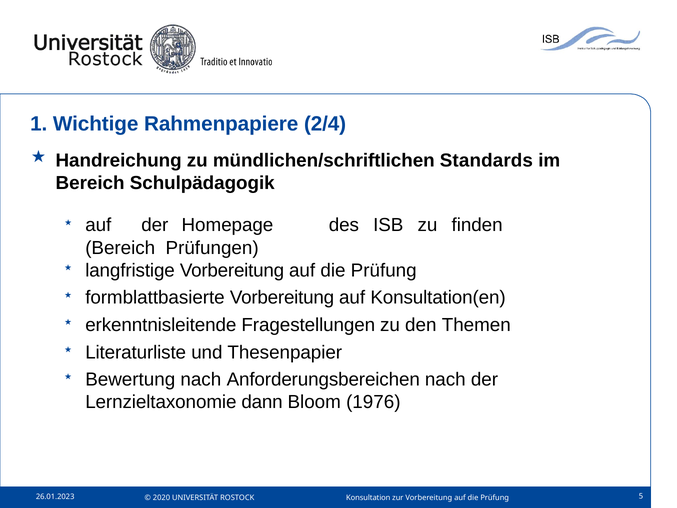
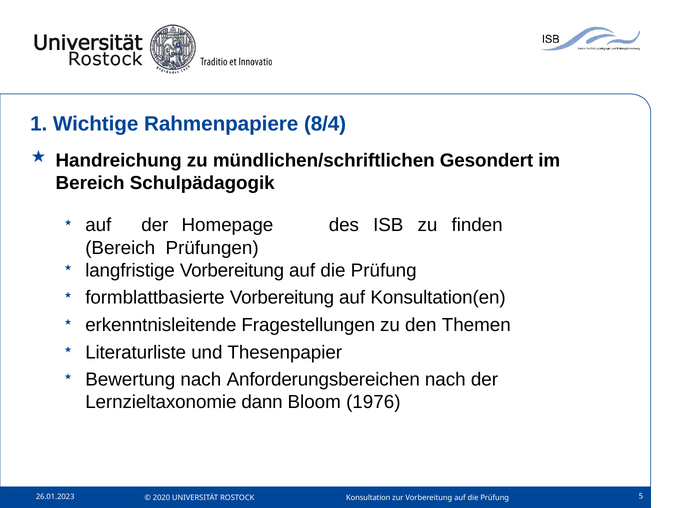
2/4: 2/4 -> 8/4 (325, 124)
Standards: Standards -> Gesondert (486, 160)
